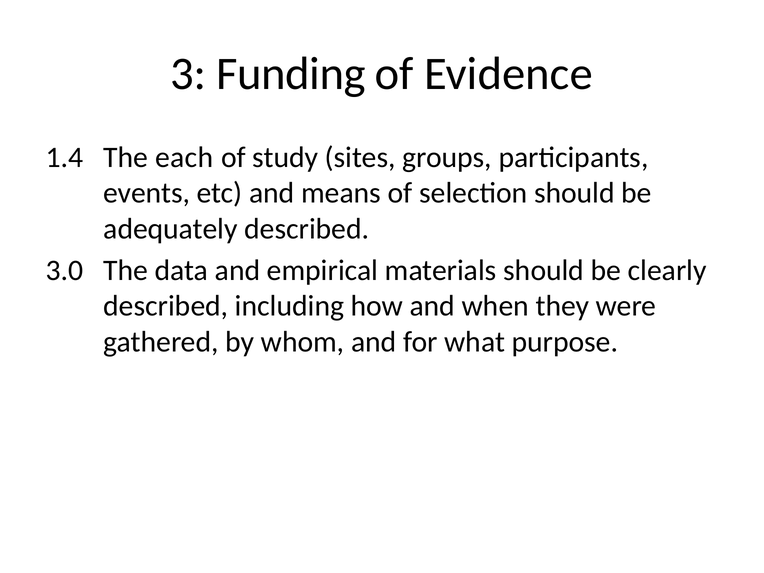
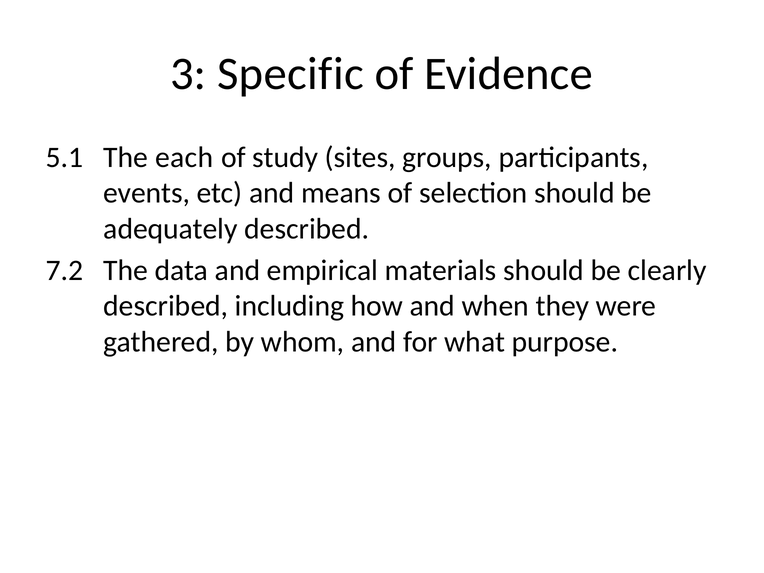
Funding: Funding -> Specific (290, 74)
1.4: 1.4 -> 5.1 (65, 157)
3.0: 3.0 -> 7.2 (65, 270)
